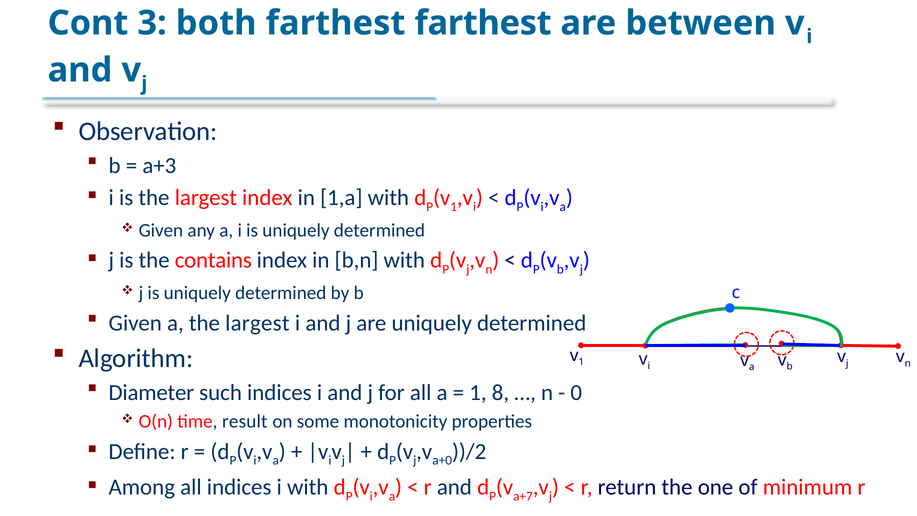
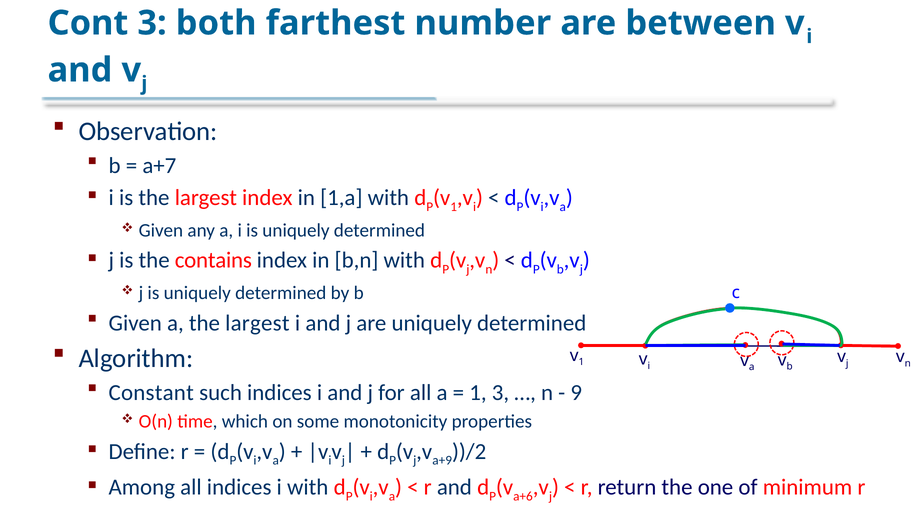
farthest farthest: farthest -> number (483, 23)
a+3: a+3 -> a+7 (159, 166)
Diameter: Diameter -> Constant (151, 392)
1 8: 8 -> 3 (500, 392)
0: 0 -> 9 (576, 392)
result: result -> which (245, 421)
a+0: a+0 -> a+9 (442, 460)
a+7: a+7 -> a+6 (523, 496)
